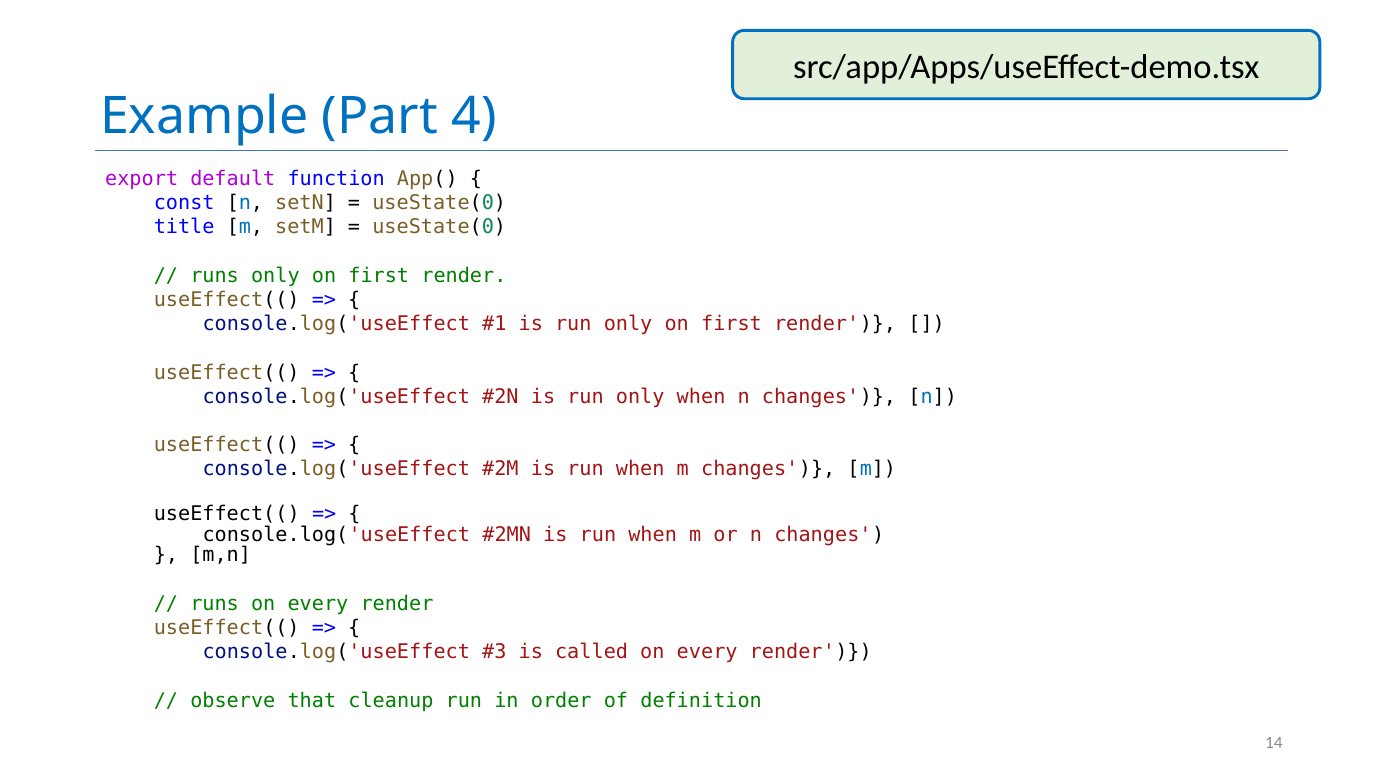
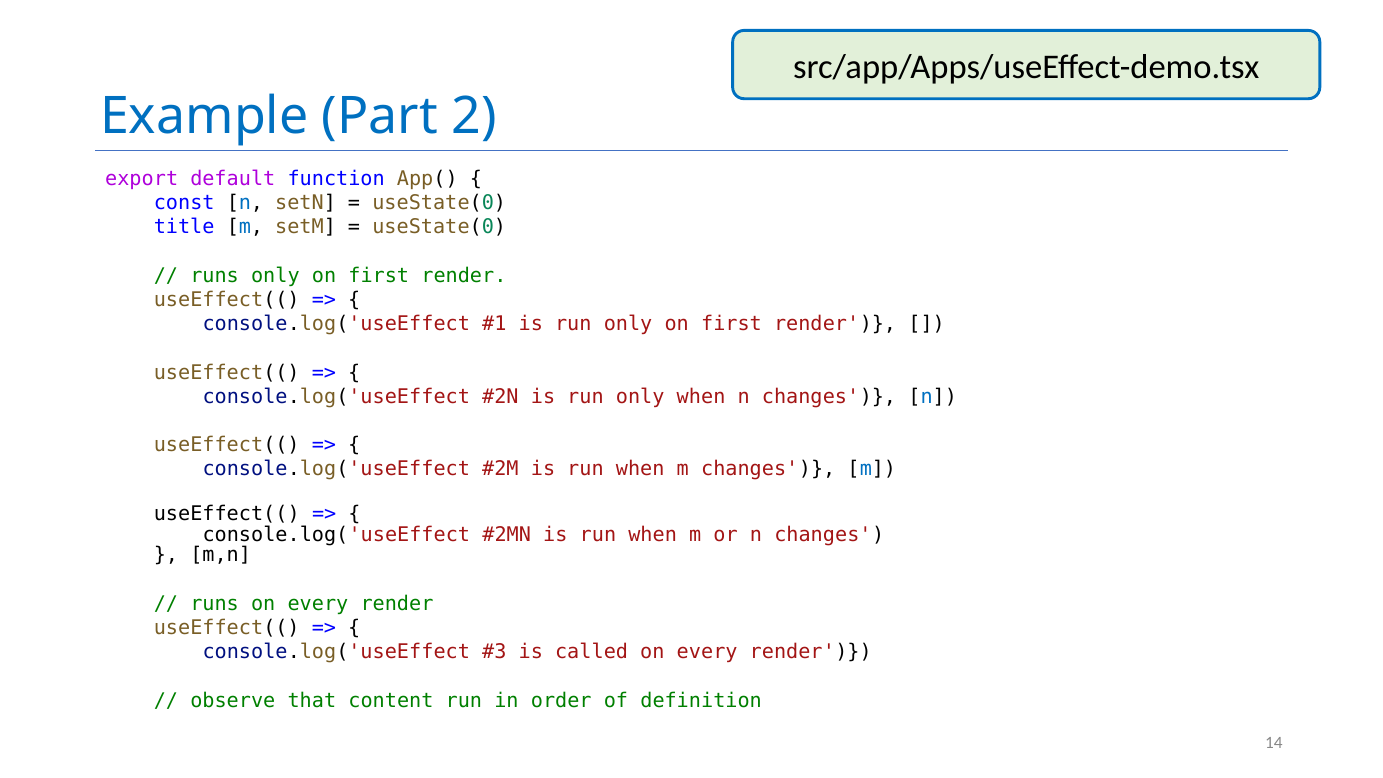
4: 4 -> 2 (474, 117)
cleanup: cleanup -> content (391, 700)
